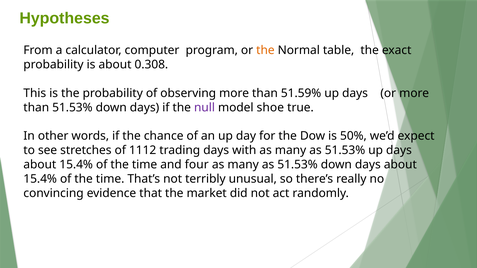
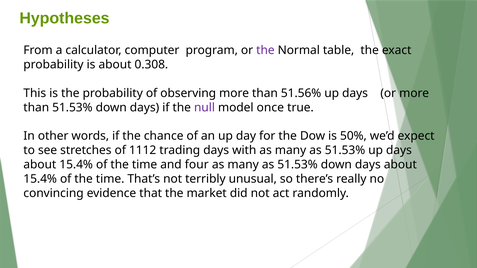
the colour: orange -> purple (265, 50)
51.59%: 51.59% -> 51.56% (301, 93)
shoe: shoe -> once (270, 108)
